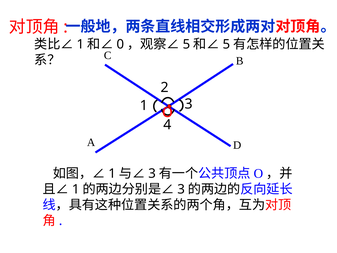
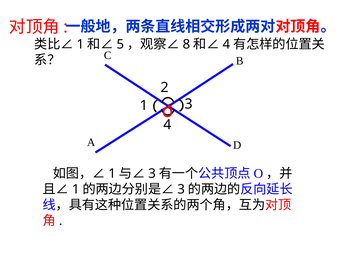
0: 0 -> 5 (120, 44)
5: 5 -> 8 (186, 44)
5: 5 -> 4 (226, 44)
